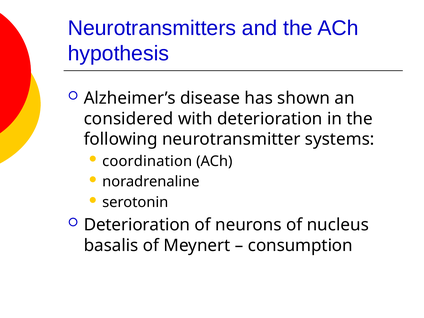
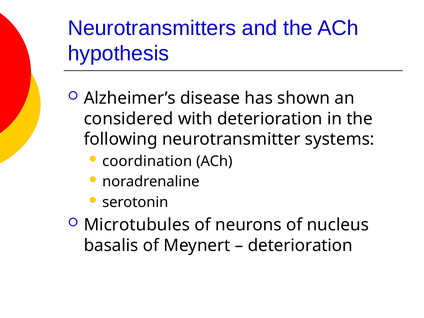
Deterioration: Deterioration -> Microtubules (137, 225)
consumption: consumption -> deterioration (300, 246)
